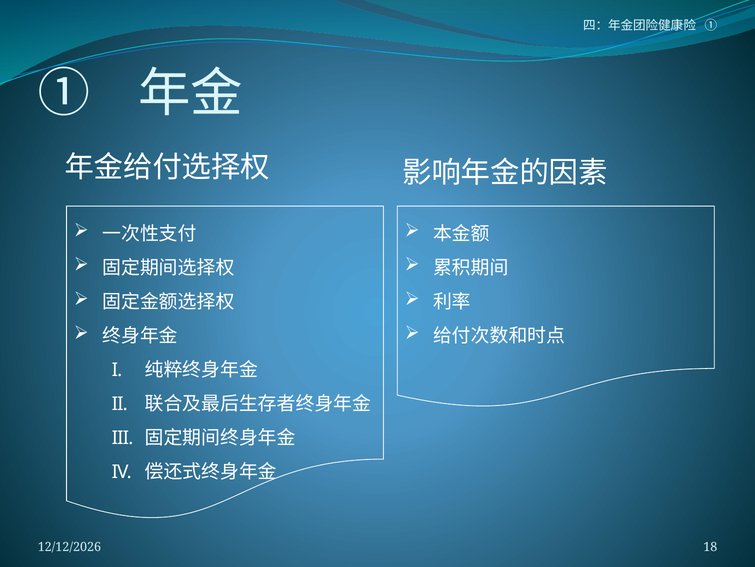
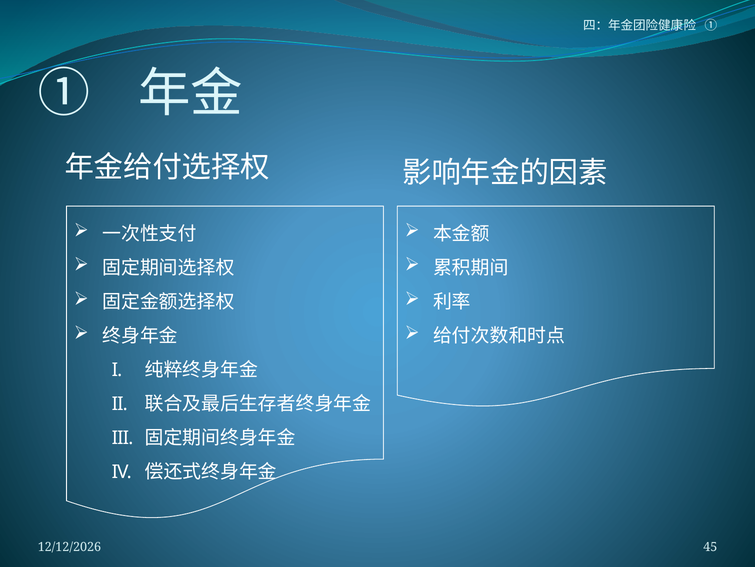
18: 18 -> 45 (710, 546)
